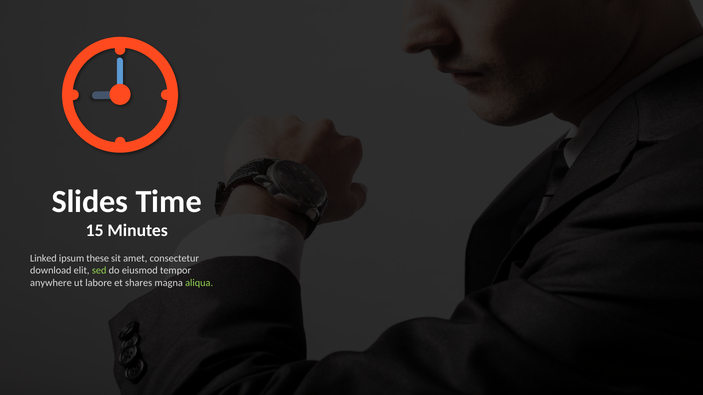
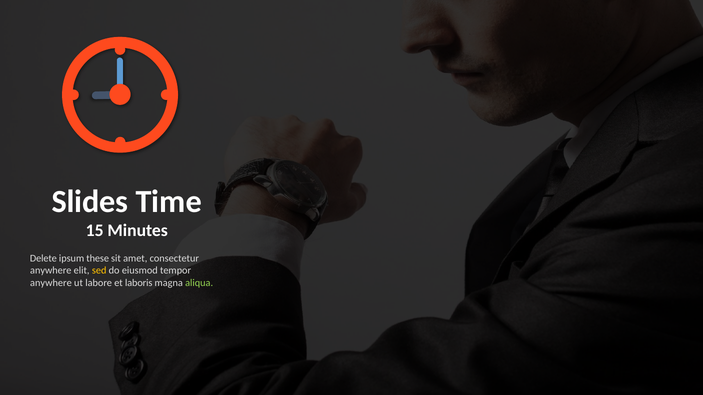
Linked: Linked -> Delete (43, 259)
download: download -> anywhere (51, 271)
sed colour: light green -> yellow (99, 271)
shares: shares -> laboris (139, 283)
